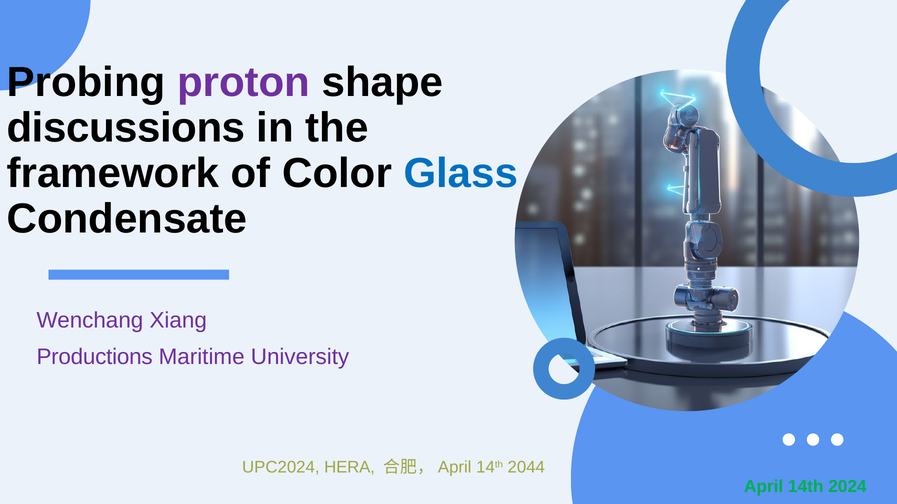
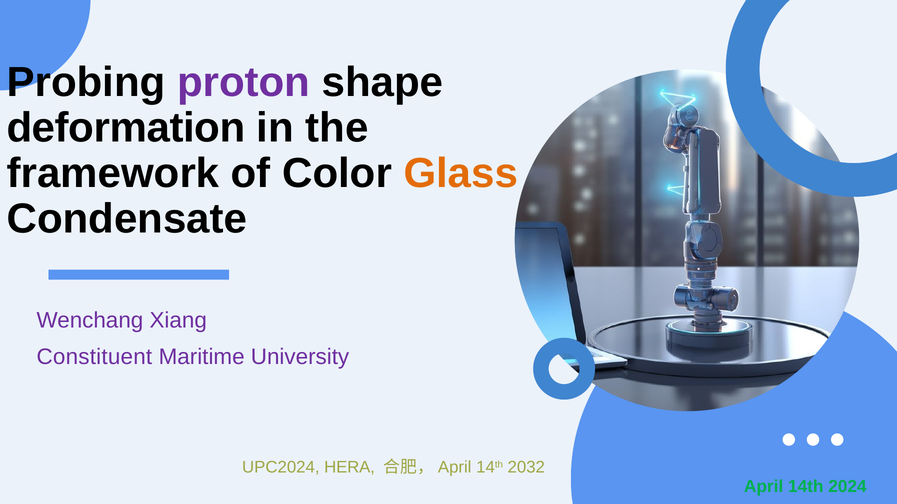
discussions: discussions -> deformation (126, 128)
Glass colour: blue -> orange (461, 173)
Productions: Productions -> Constituent (94, 357)
2044: 2044 -> 2032 (526, 468)
